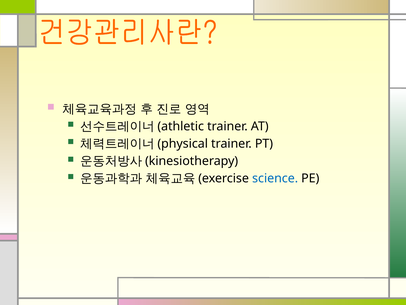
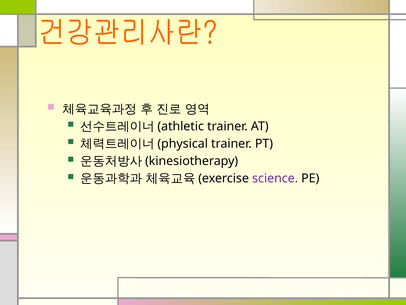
science colour: blue -> purple (275, 178)
